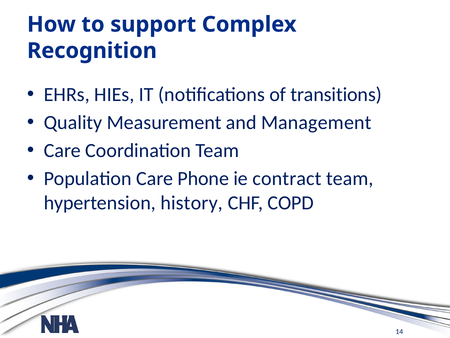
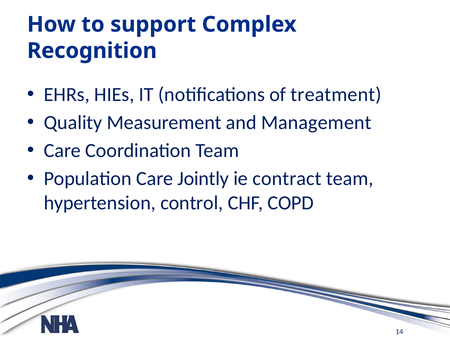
transitions: transitions -> treatment (336, 94)
Phone: Phone -> Jointly (203, 178)
history: history -> control (192, 202)
